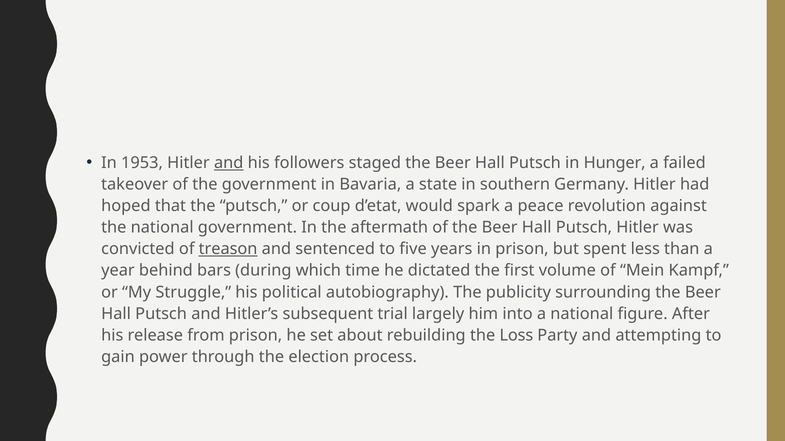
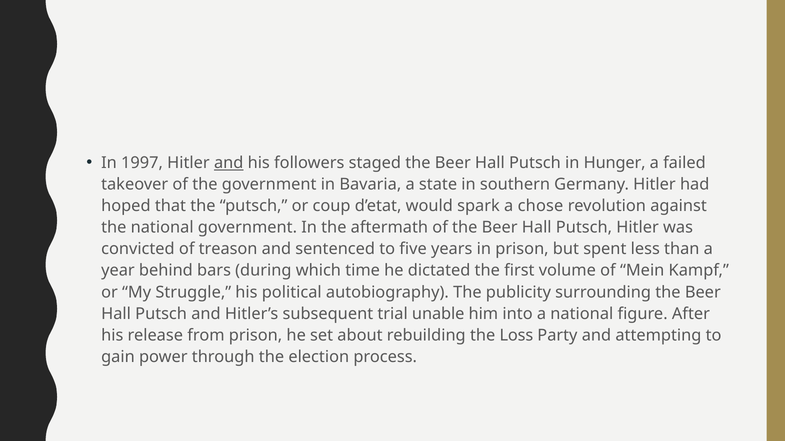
1953: 1953 -> 1997 (142, 163)
peace: peace -> chose (541, 206)
treason underline: present -> none (228, 249)
largely: largely -> unable (438, 314)
